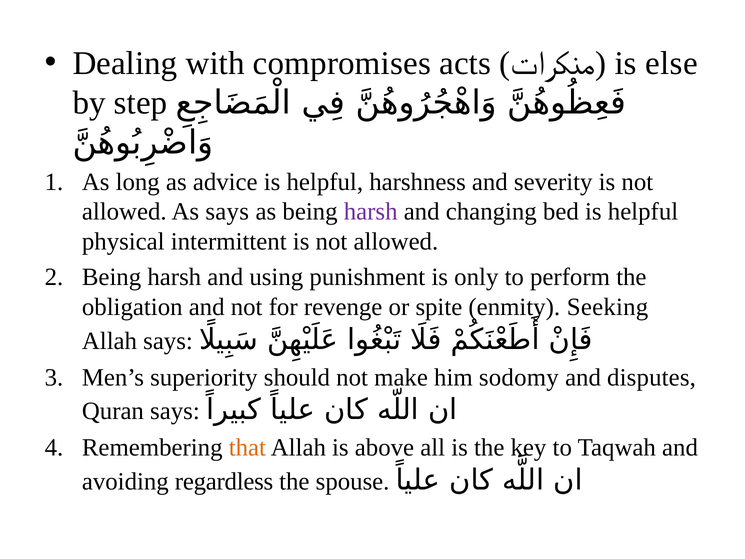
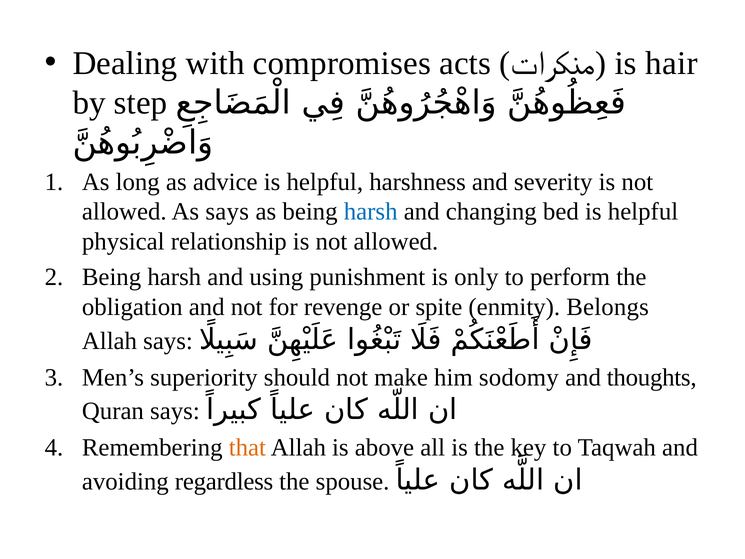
else: else -> hair (671, 63)
harsh colour: purple -> blue (371, 212)
intermittent: intermittent -> relationship (229, 241)
Seeking: Seeking -> Belongs (608, 307)
disputes: disputes -> thoughts (652, 377)
